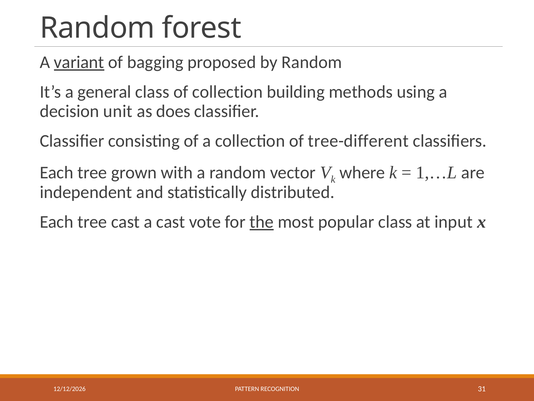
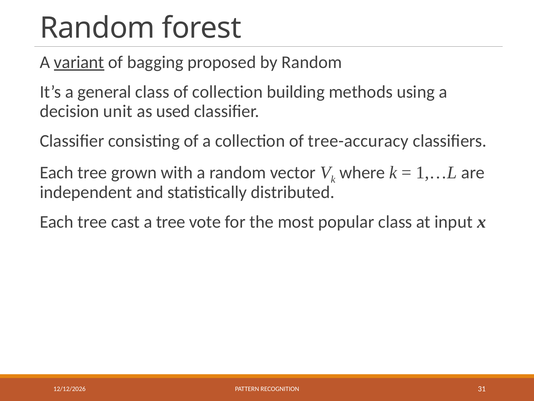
does: does -> used (173, 111)
tree-different: tree-different -> tree-accuracy (358, 141)
a cast: cast -> tree (171, 222)
the underline: present -> none (262, 222)
